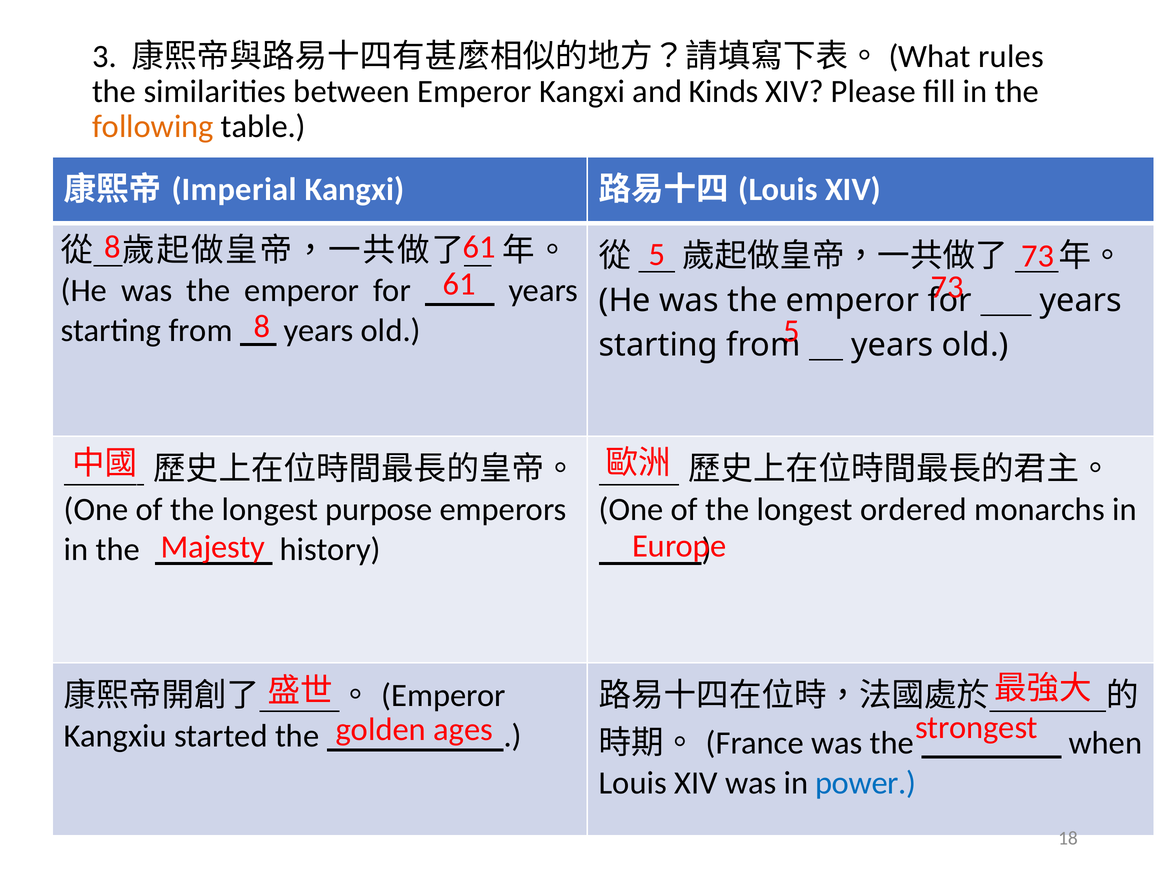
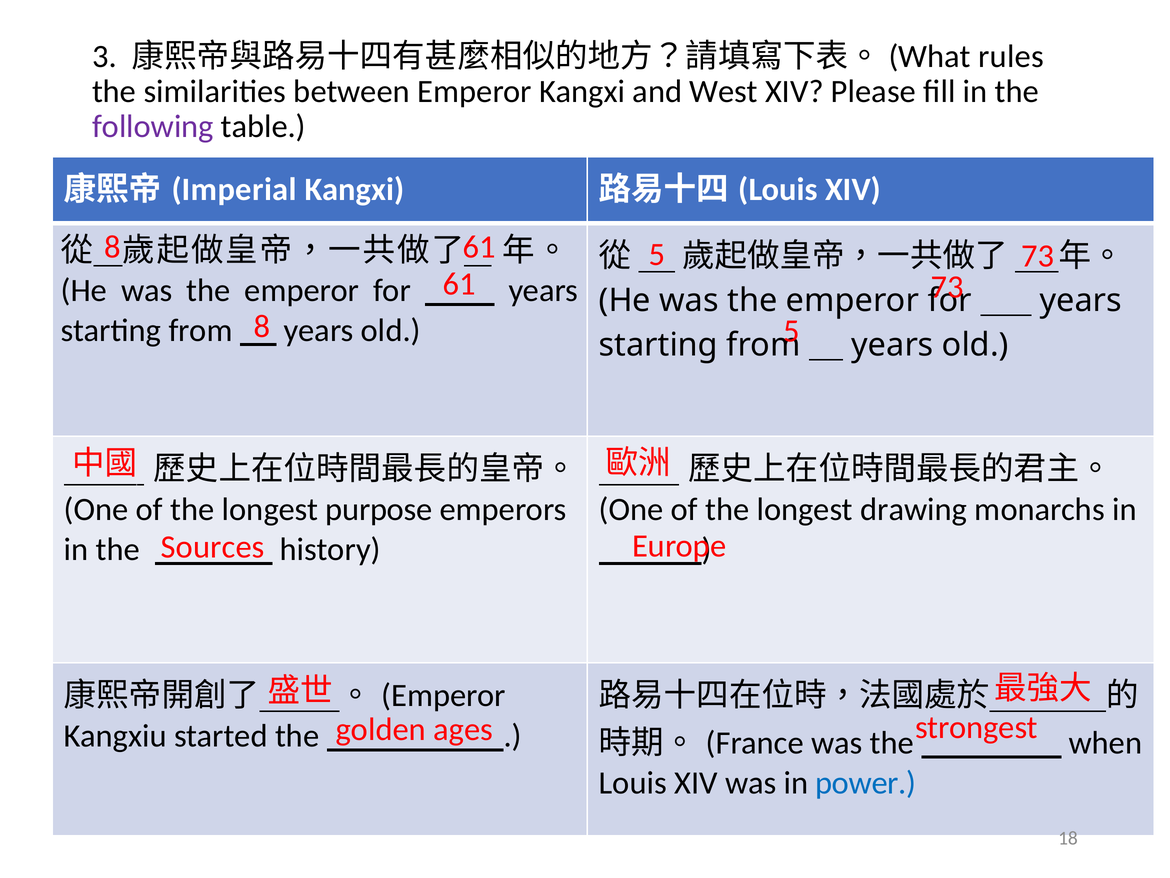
Kinds: Kinds -> West (724, 91)
following colour: orange -> purple (153, 127)
ordered: ordered -> drawing (914, 509)
Majesty: Majesty -> Sources (213, 547)
